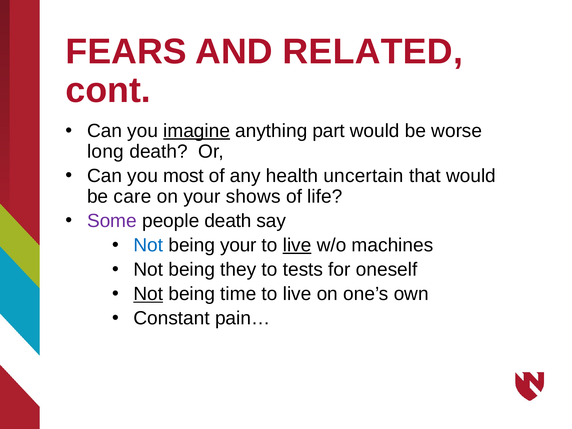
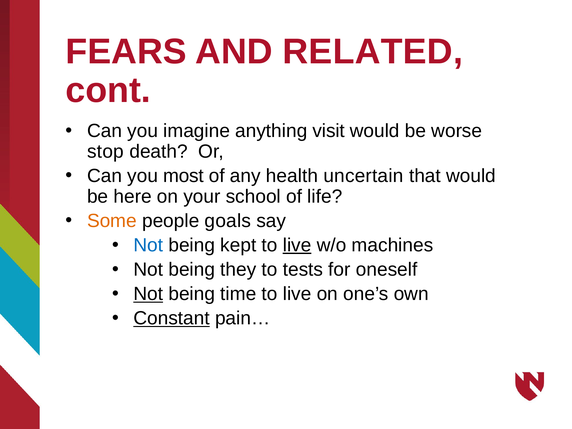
imagine underline: present -> none (197, 131)
part: part -> visit (329, 131)
long: long -> stop (105, 151)
care: care -> here (133, 196)
shows: shows -> school (253, 196)
Some colour: purple -> orange (112, 221)
people death: death -> goals (228, 221)
being your: your -> kept (238, 245)
Constant underline: none -> present (172, 318)
